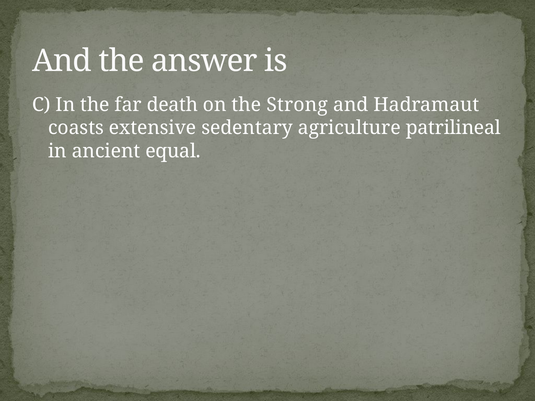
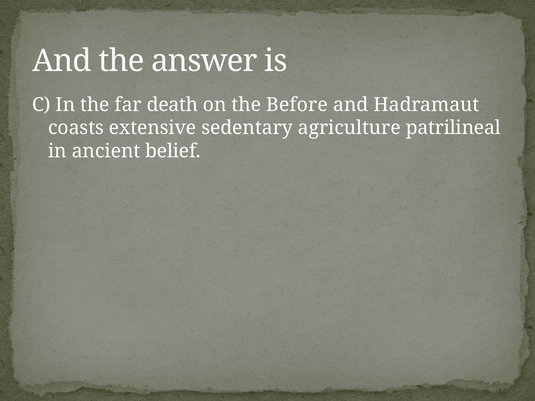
Strong: Strong -> Before (297, 105)
equal: equal -> belief (173, 151)
